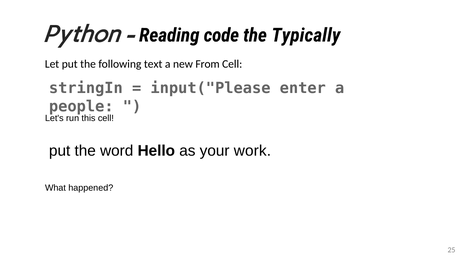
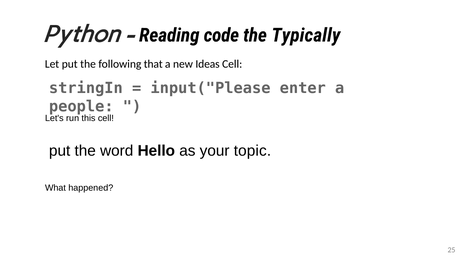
text: text -> that (153, 64)
From: From -> Ideas (208, 64)
work: work -> topic (252, 151)
